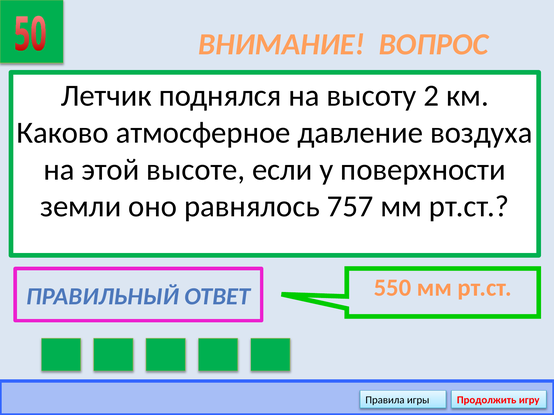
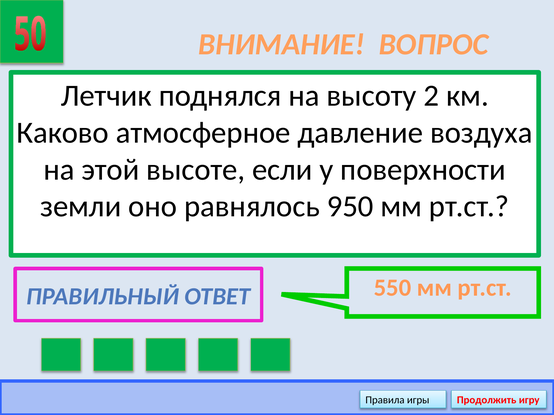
757: 757 -> 950 (350, 207)
